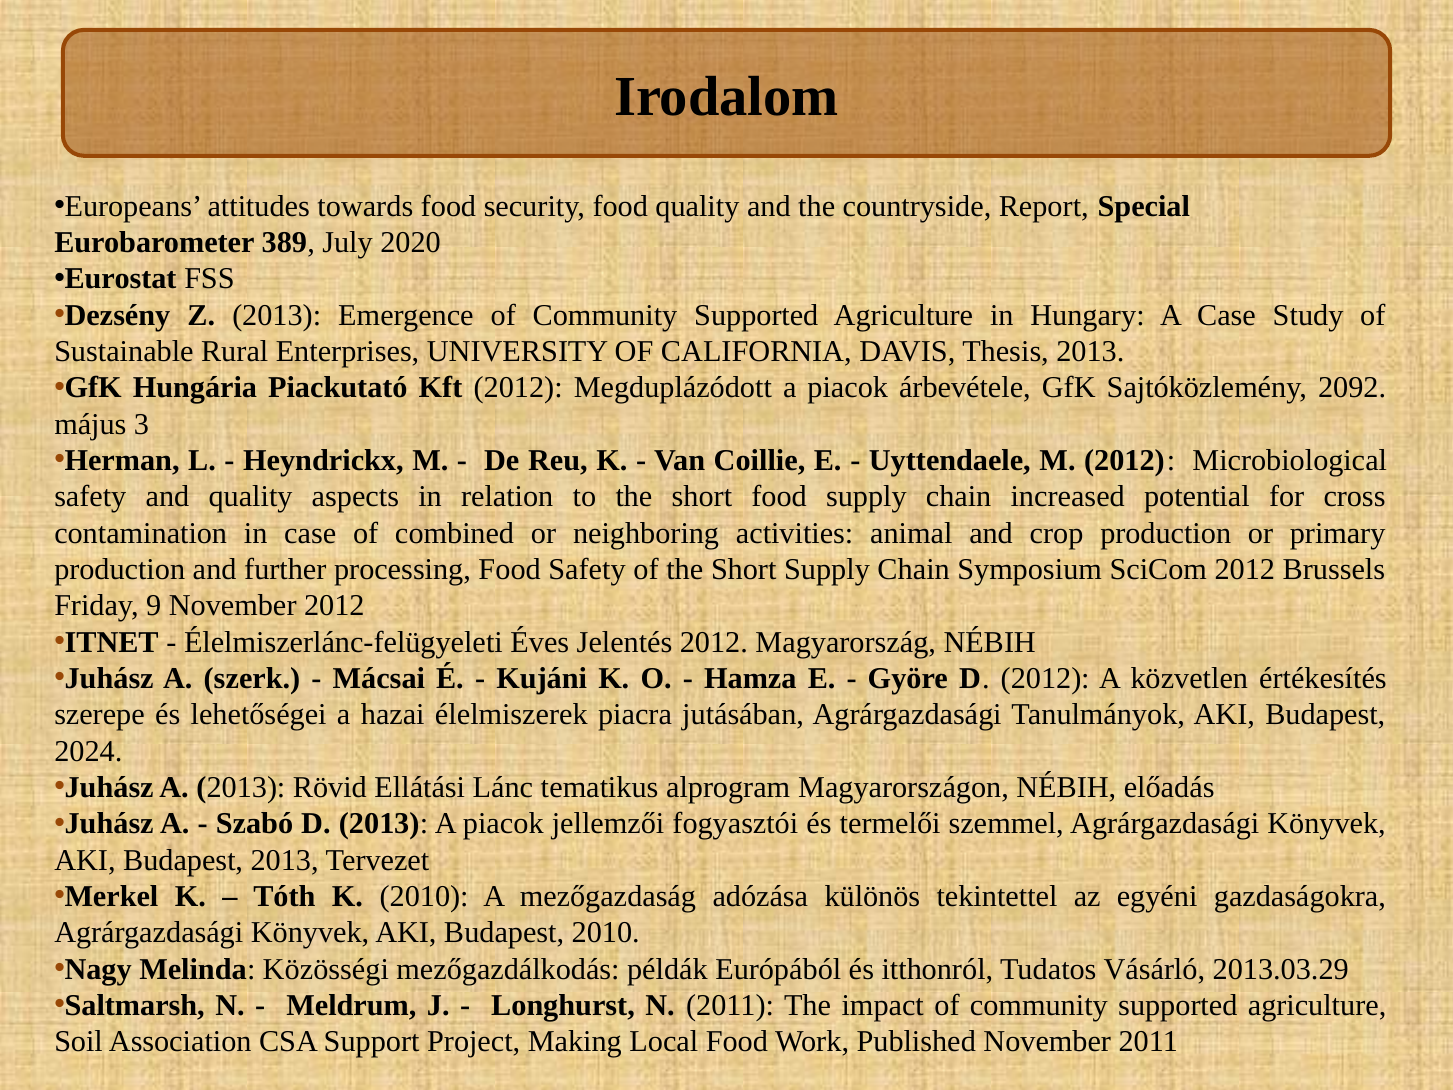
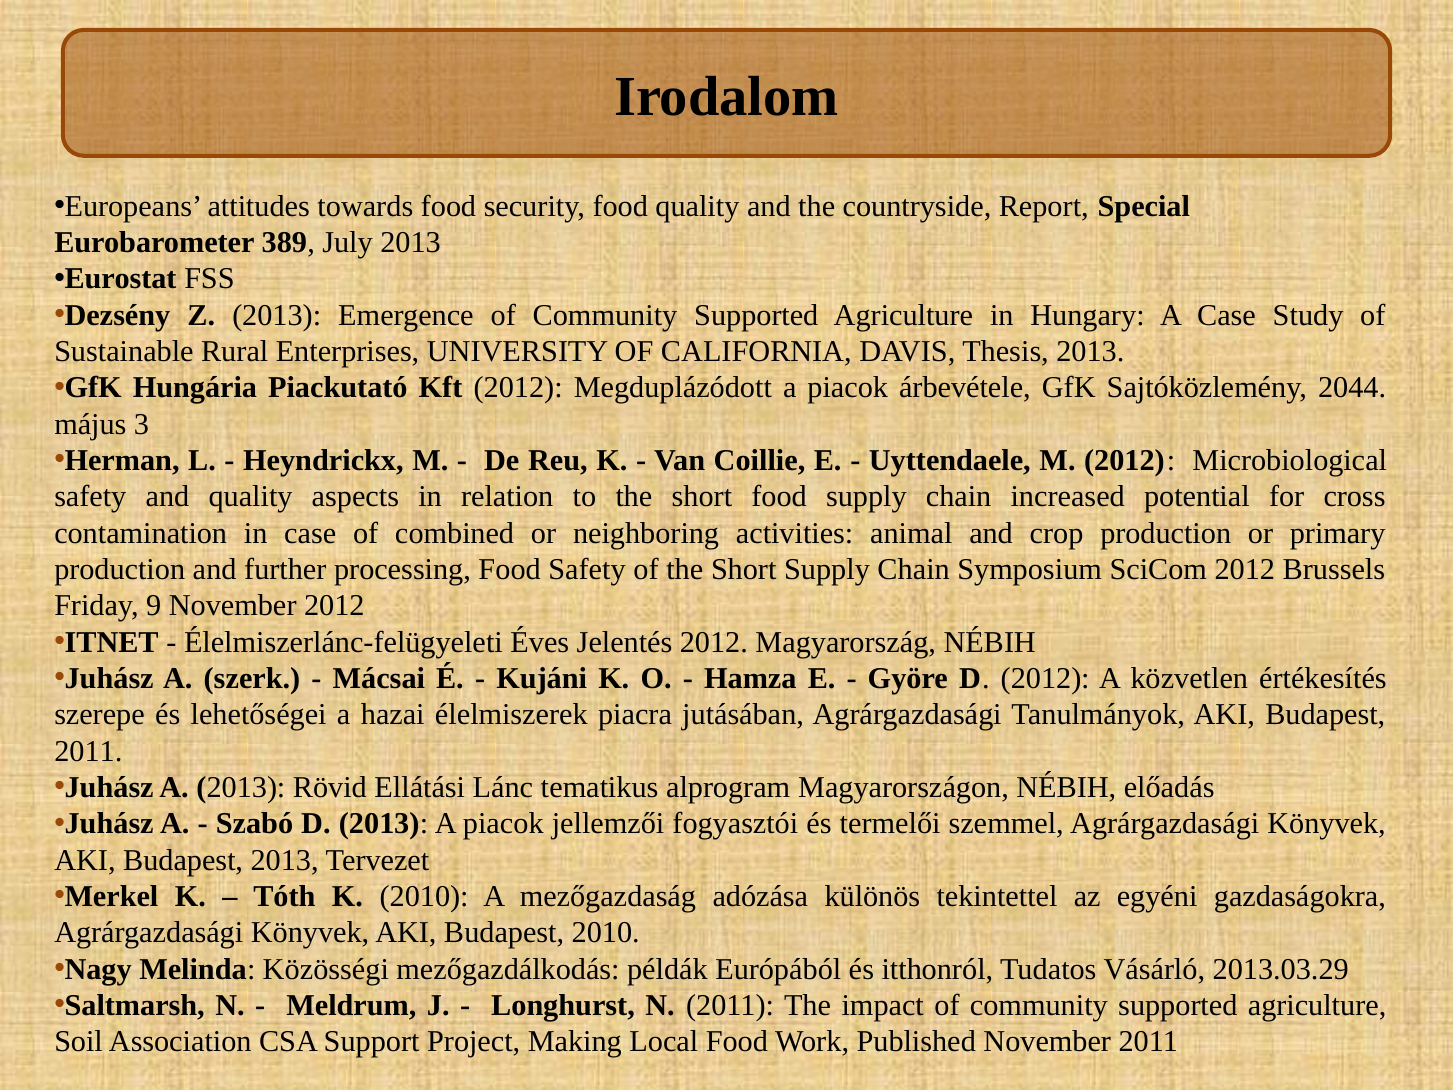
July 2020: 2020 -> 2013 (411, 242)
2092: 2092 -> 2044 (1352, 388)
2024: 2024 -> 2011 (88, 751)
